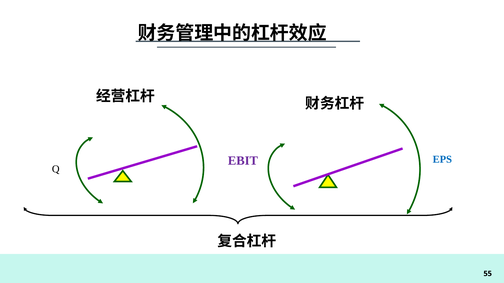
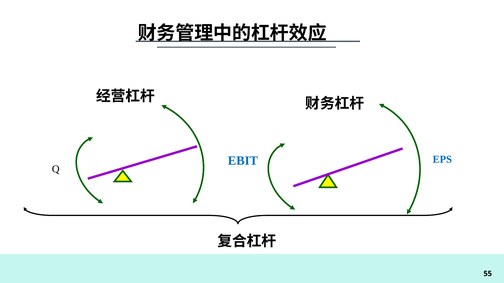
EBIT colour: purple -> blue (243, 161)
